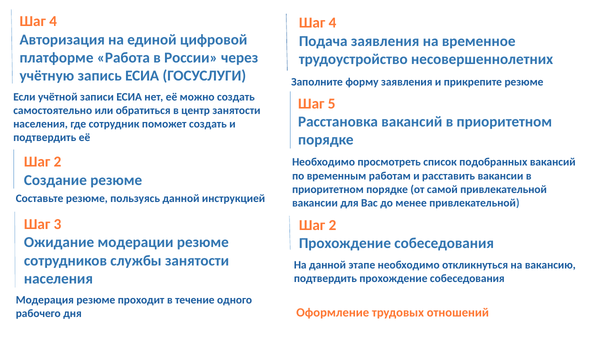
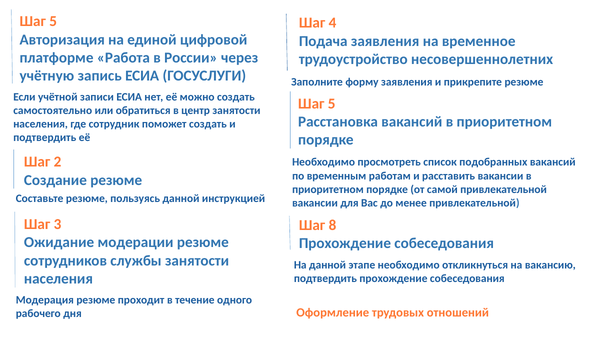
4: 4 -> 5 (53, 21)
2: 2 -> 8 (332, 225)
